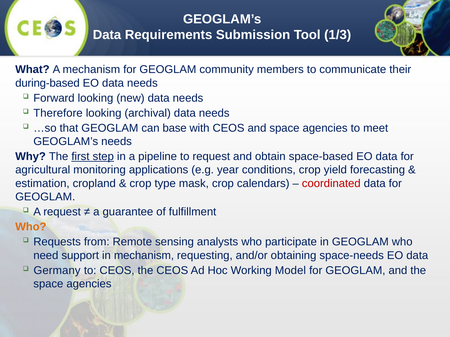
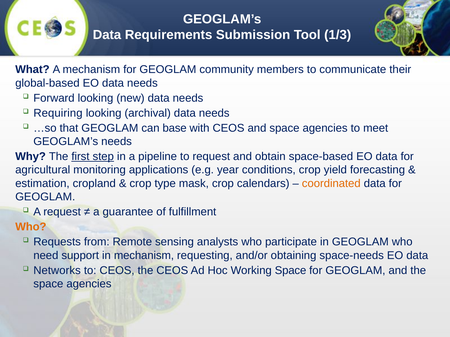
during-based: during-based -> global-based (47, 83)
Therefore: Therefore -> Requiring (58, 113)
coordinated colour: red -> orange (331, 184)
Germany: Germany -> Networks (57, 271)
Working Model: Model -> Space (291, 271)
